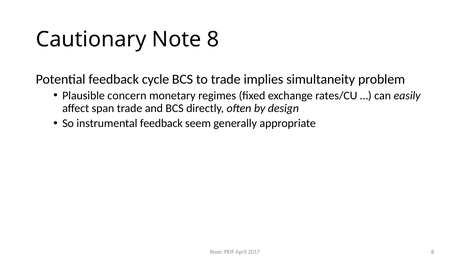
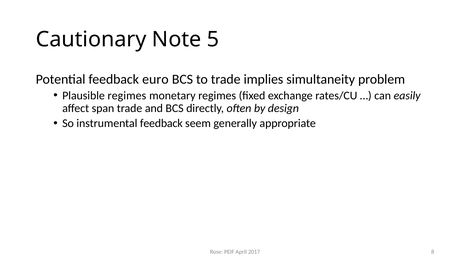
Note 8: 8 -> 5 (213, 39)
cycle: cycle -> euro (155, 79)
Plausible concern: concern -> regimes (127, 96)
